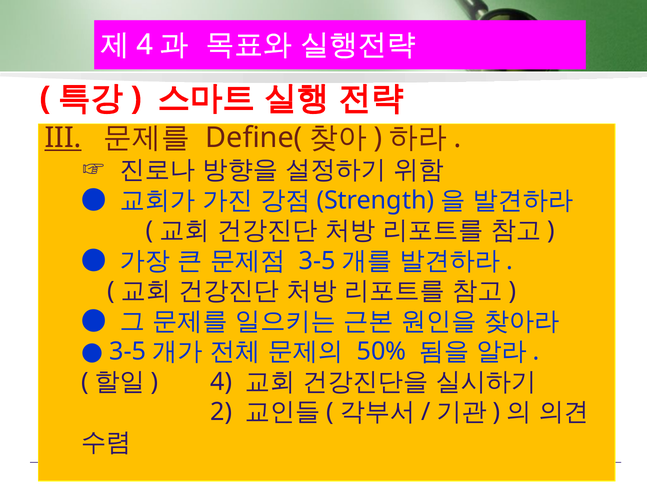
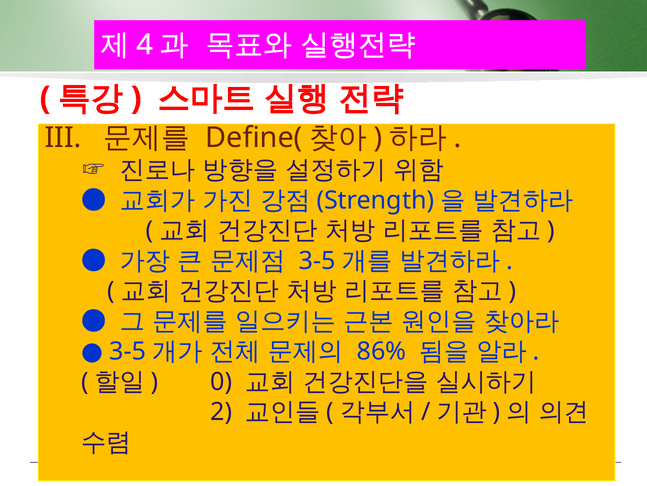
III underline: present -> none (63, 138)
50%: 50% -> 86% (382, 351)
4: 4 -> 0 (221, 381)
